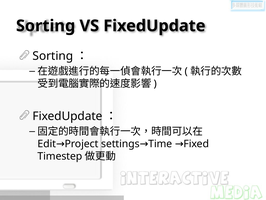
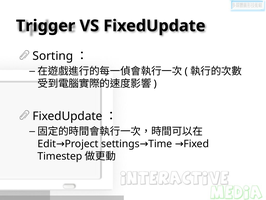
Sorting: Sorting -> Trigger (46, 26)
